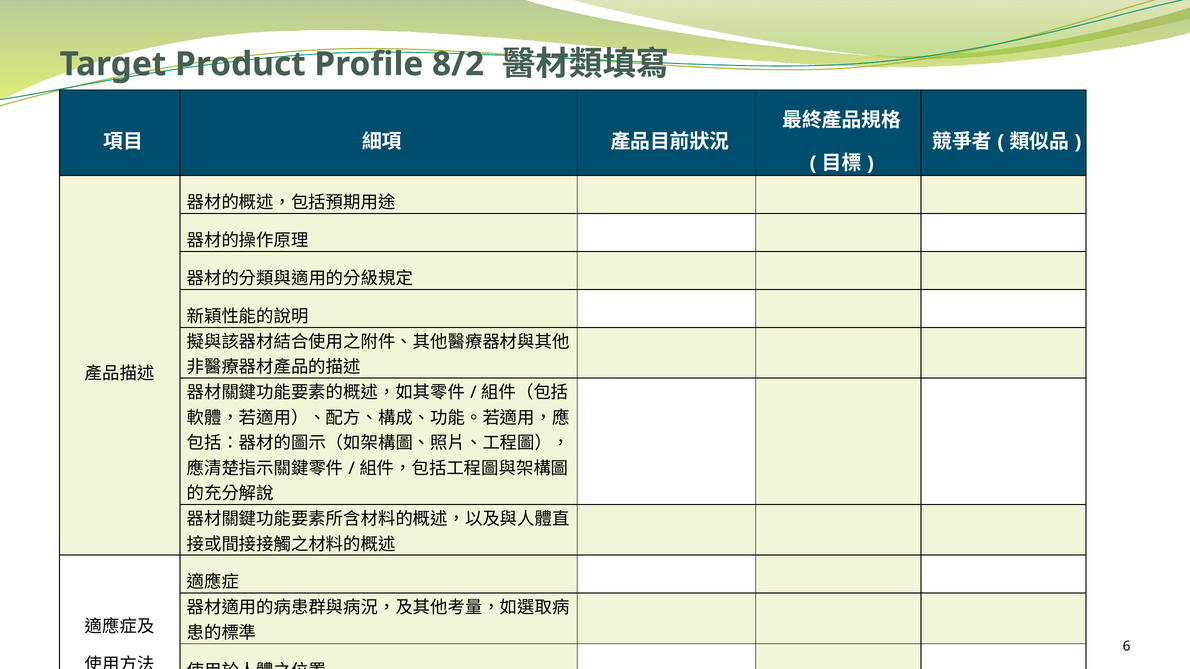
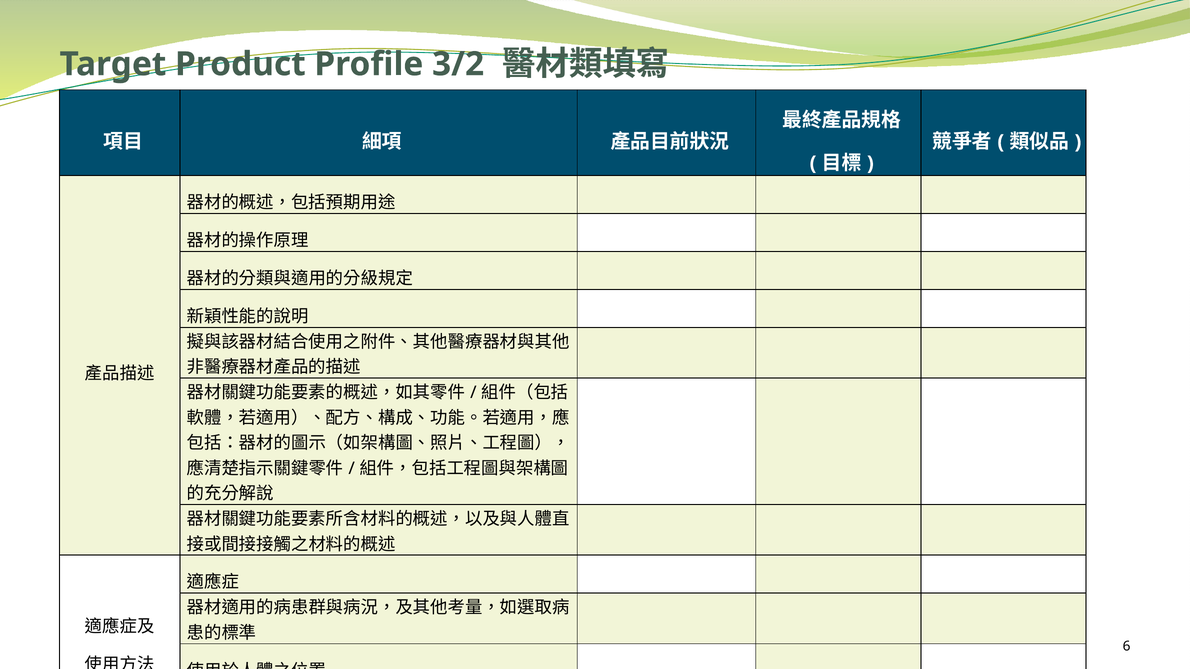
8/2: 8/2 -> 3/2 (458, 64)
